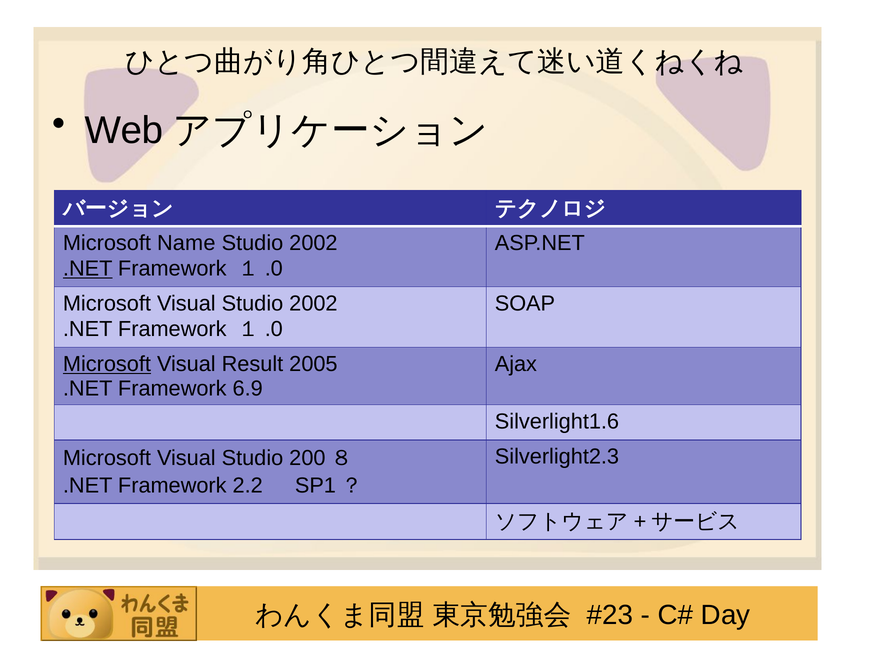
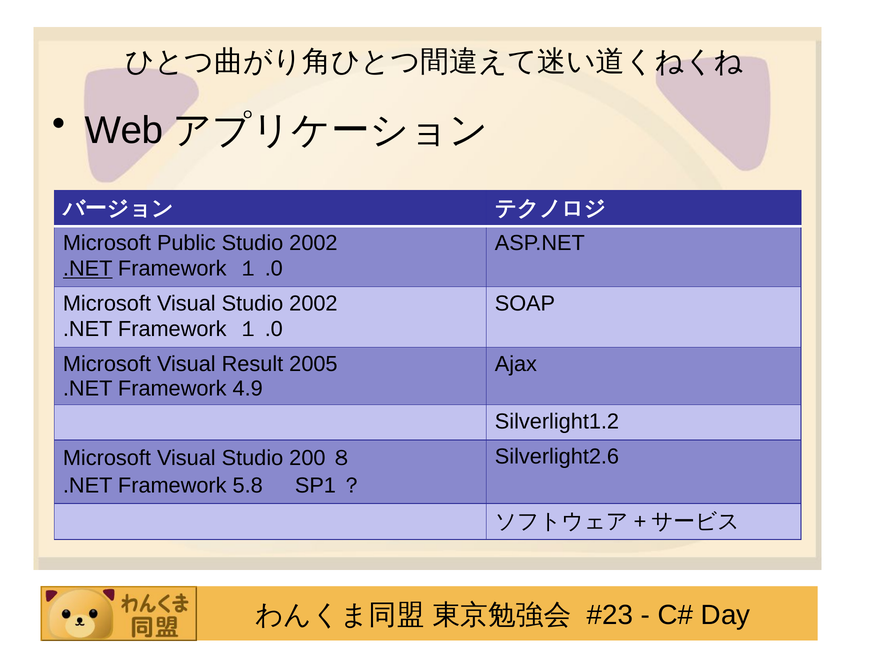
Name: Name -> Public (186, 243)
Microsoft underline: present -> none (107, 364)
6.9: 6.9 -> 4.9 (248, 388)
Silverlight1.6: Silverlight1.6 -> Silverlight1.2 (557, 421)
Silverlight2.3: Silverlight2.3 -> Silverlight2.6 (557, 457)
2.2: 2.2 -> 5.8 (248, 485)
